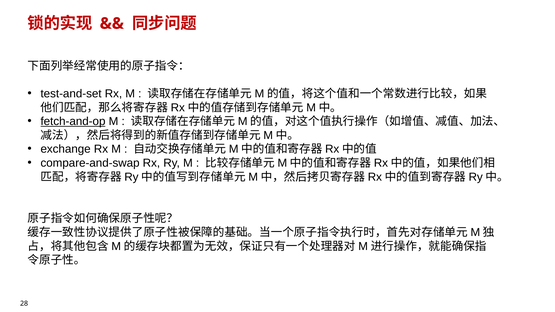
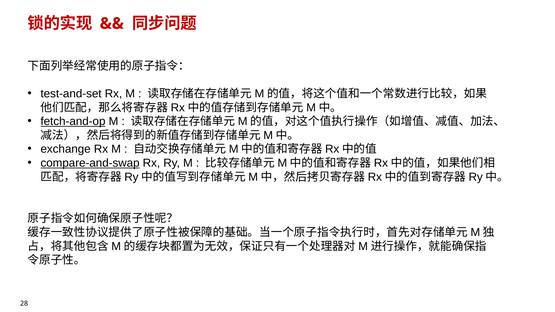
compare-and-swap underline: none -> present (90, 163)
